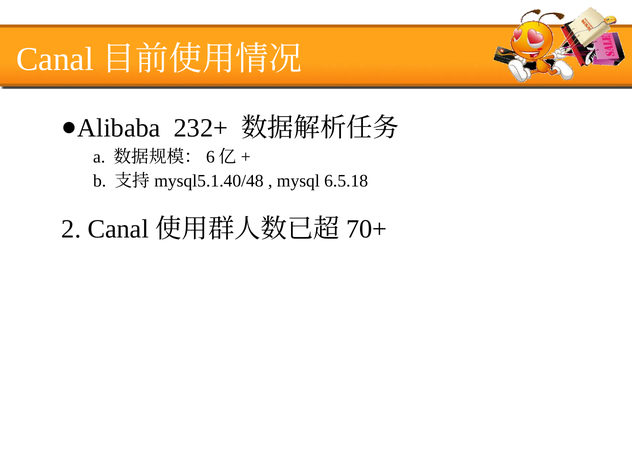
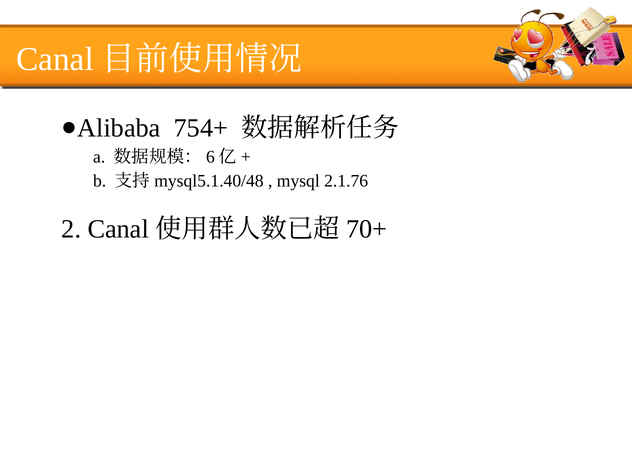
232+: 232+ -> 754+ (201, 128)
6.5.18: 6.5.18 -> 2.1.76 (346, 181)
